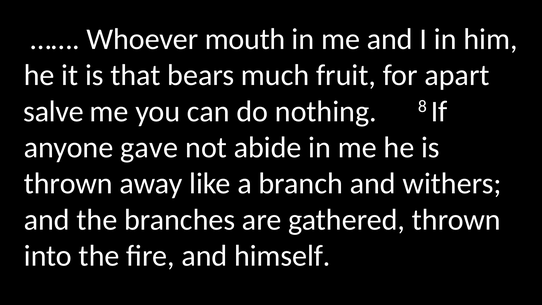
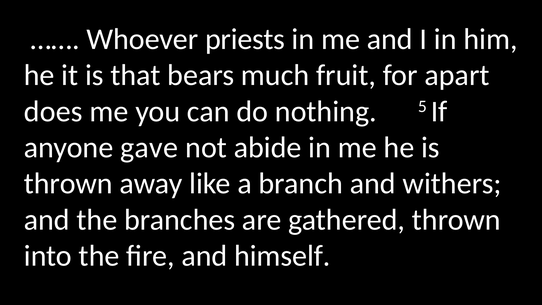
mouth: mouth -> priests (245, 39)
salve: salve -> does (53, 111)
8: 8 -> 5 (422, 107)
